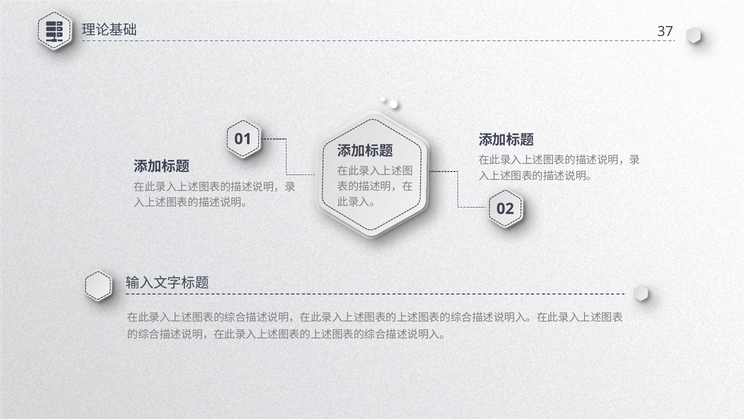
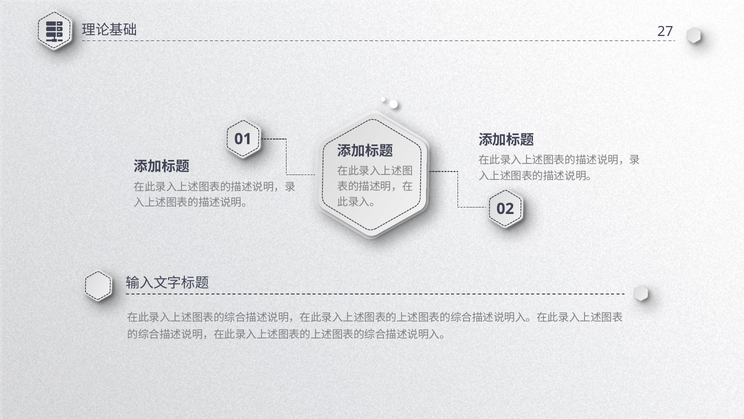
37: 37 -> 27 (665, 32)
